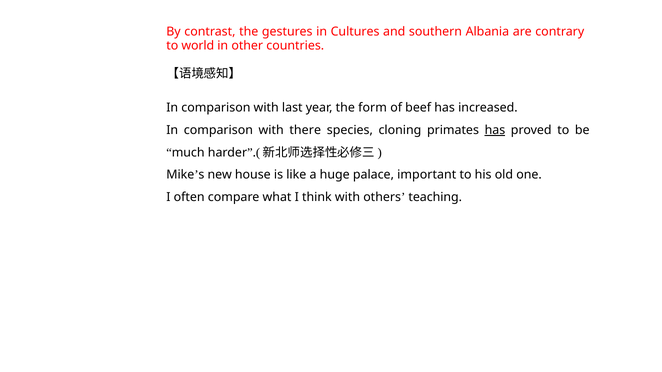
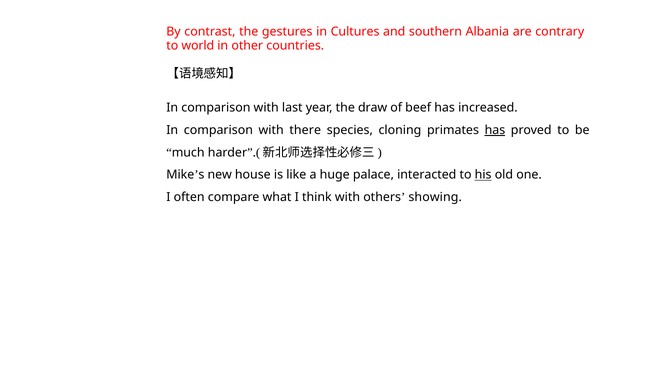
form: form -> draw (373, 108)
important: important -> interacted (427, 175)
his underline: none -> present (483, 175)
teaching: teaching -> showing (435, 197)
